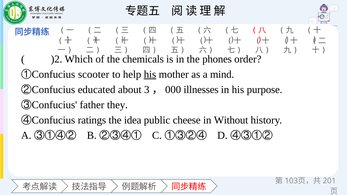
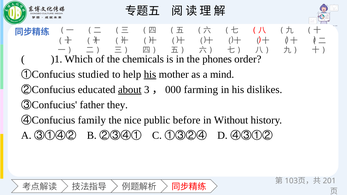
)2: )2 -> )1 (57, 59)
scooter: scooter -> studied (94, 74)
about underline: none -> present (130, 90)
illnesses: illnesses -> farming (201, 90)
purpose: purpose -> dislikes (265, 90)
ratings: ratings -> family (92, 120)
idea: idea -> nice (133, 120)
cheese: cheese -> before (187, 120)
